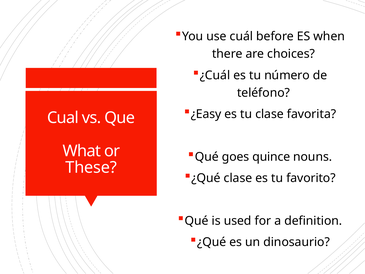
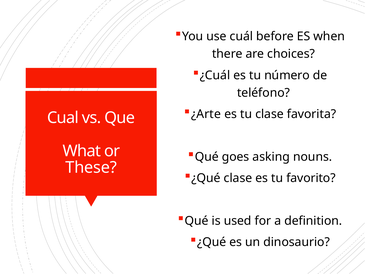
¿Easy: ¿Easy -> ¿Arte (206, 114)
quince: quince -> asking (271, 157)
